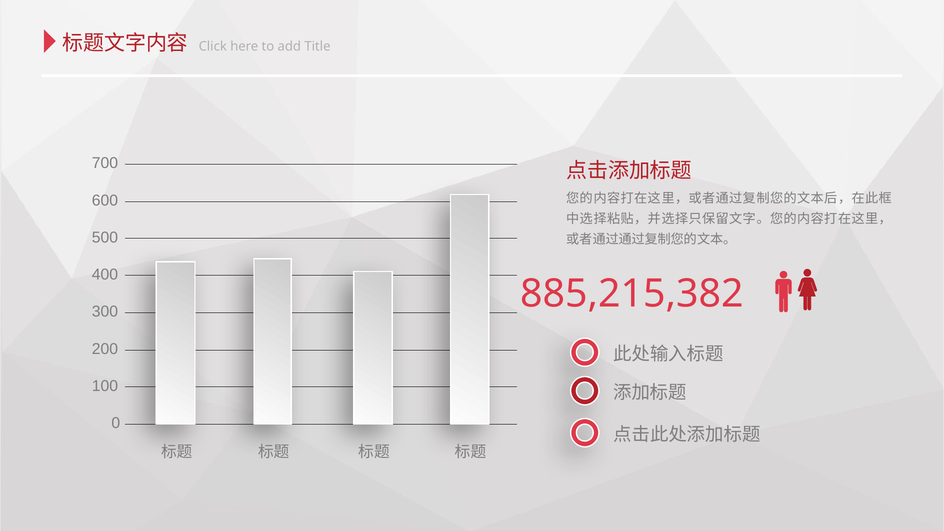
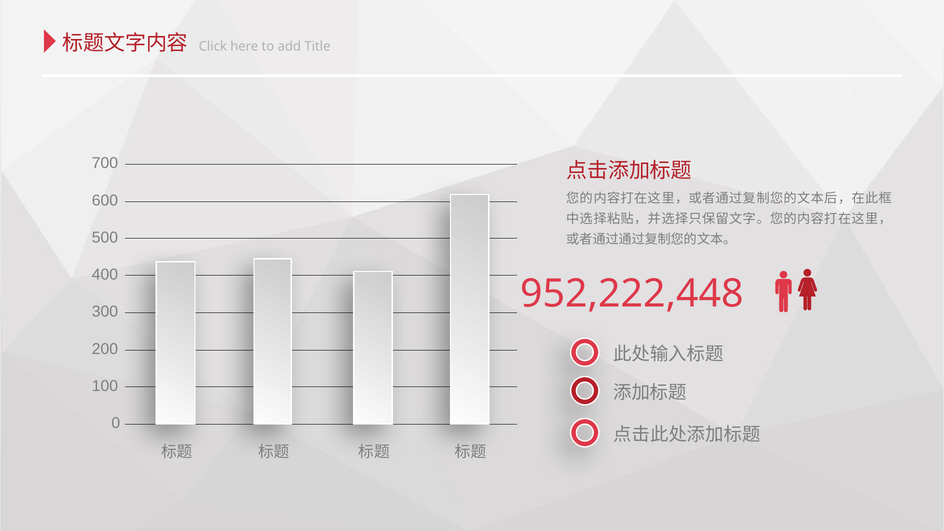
885,215,382: 885,215,382 -> 952,222,448 (632, 294)
